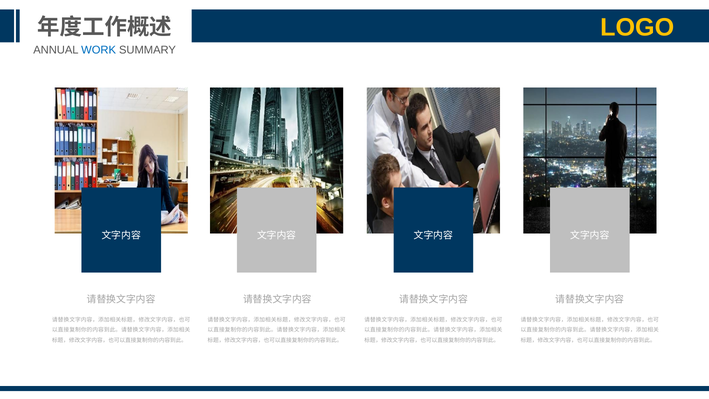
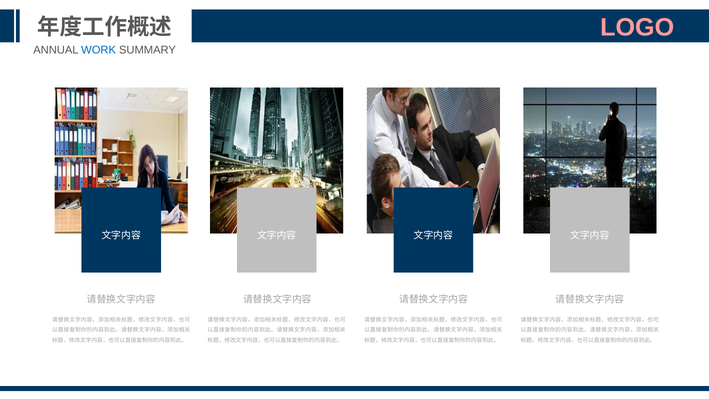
LOGO colour: yellow -> pink (637, 27)
